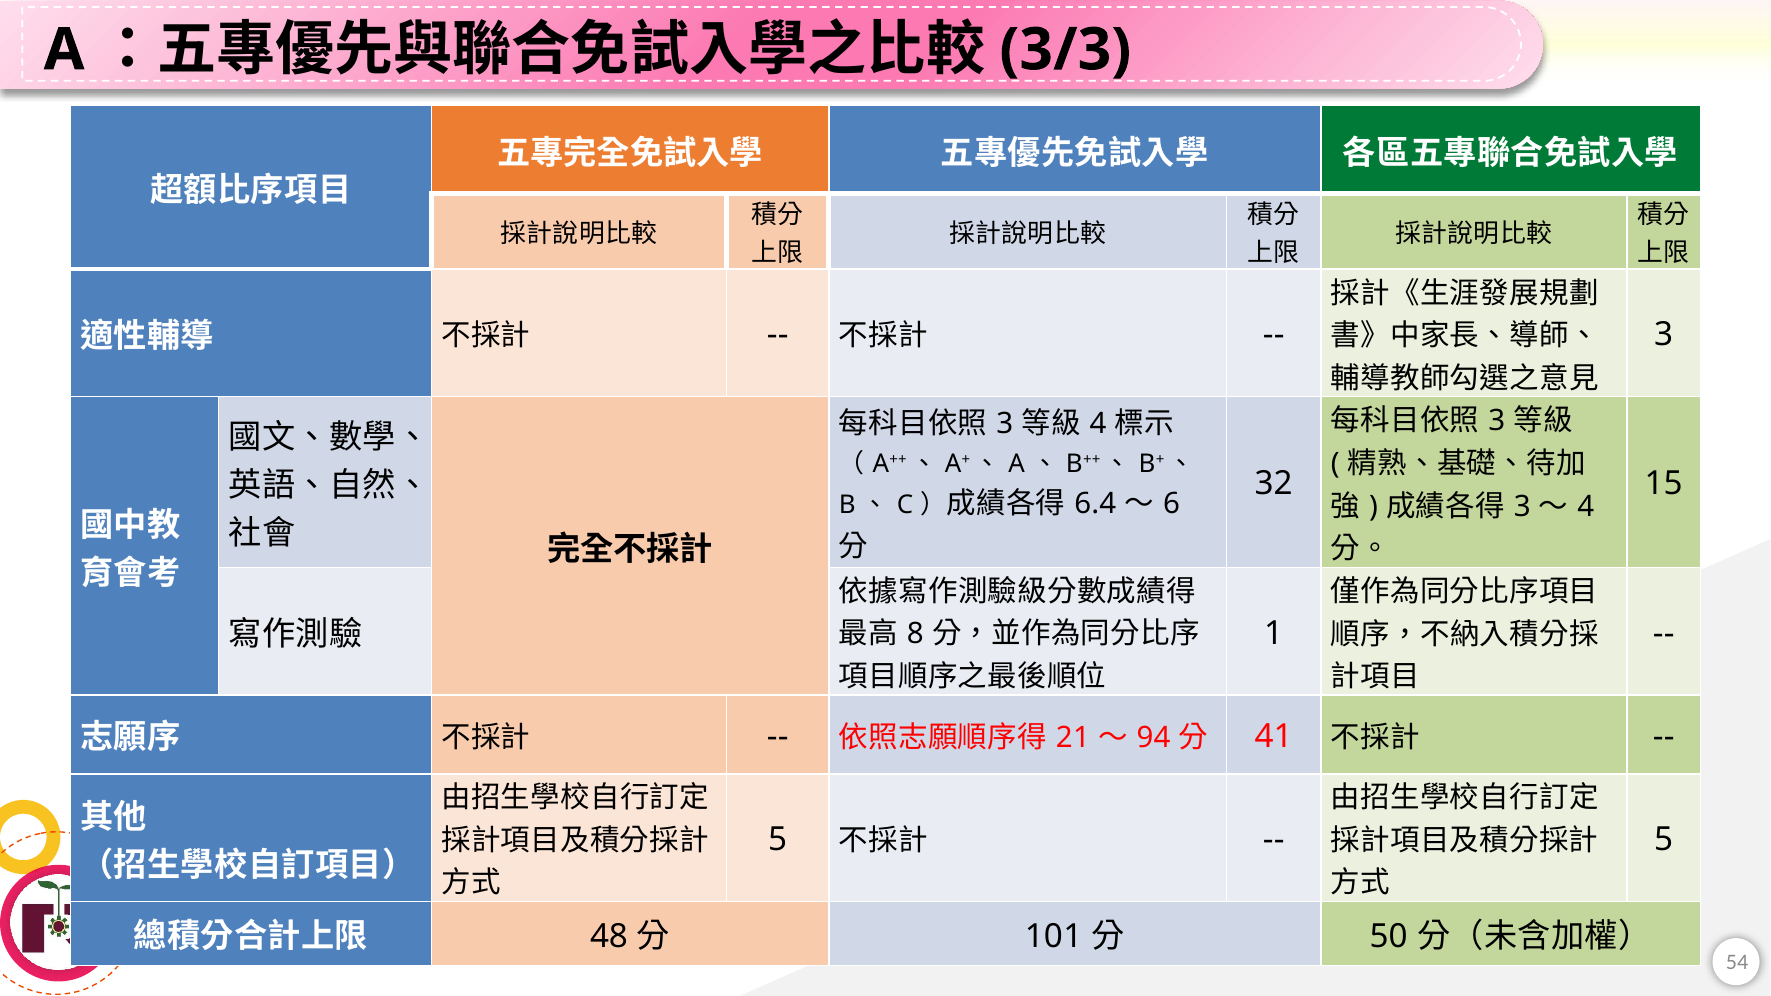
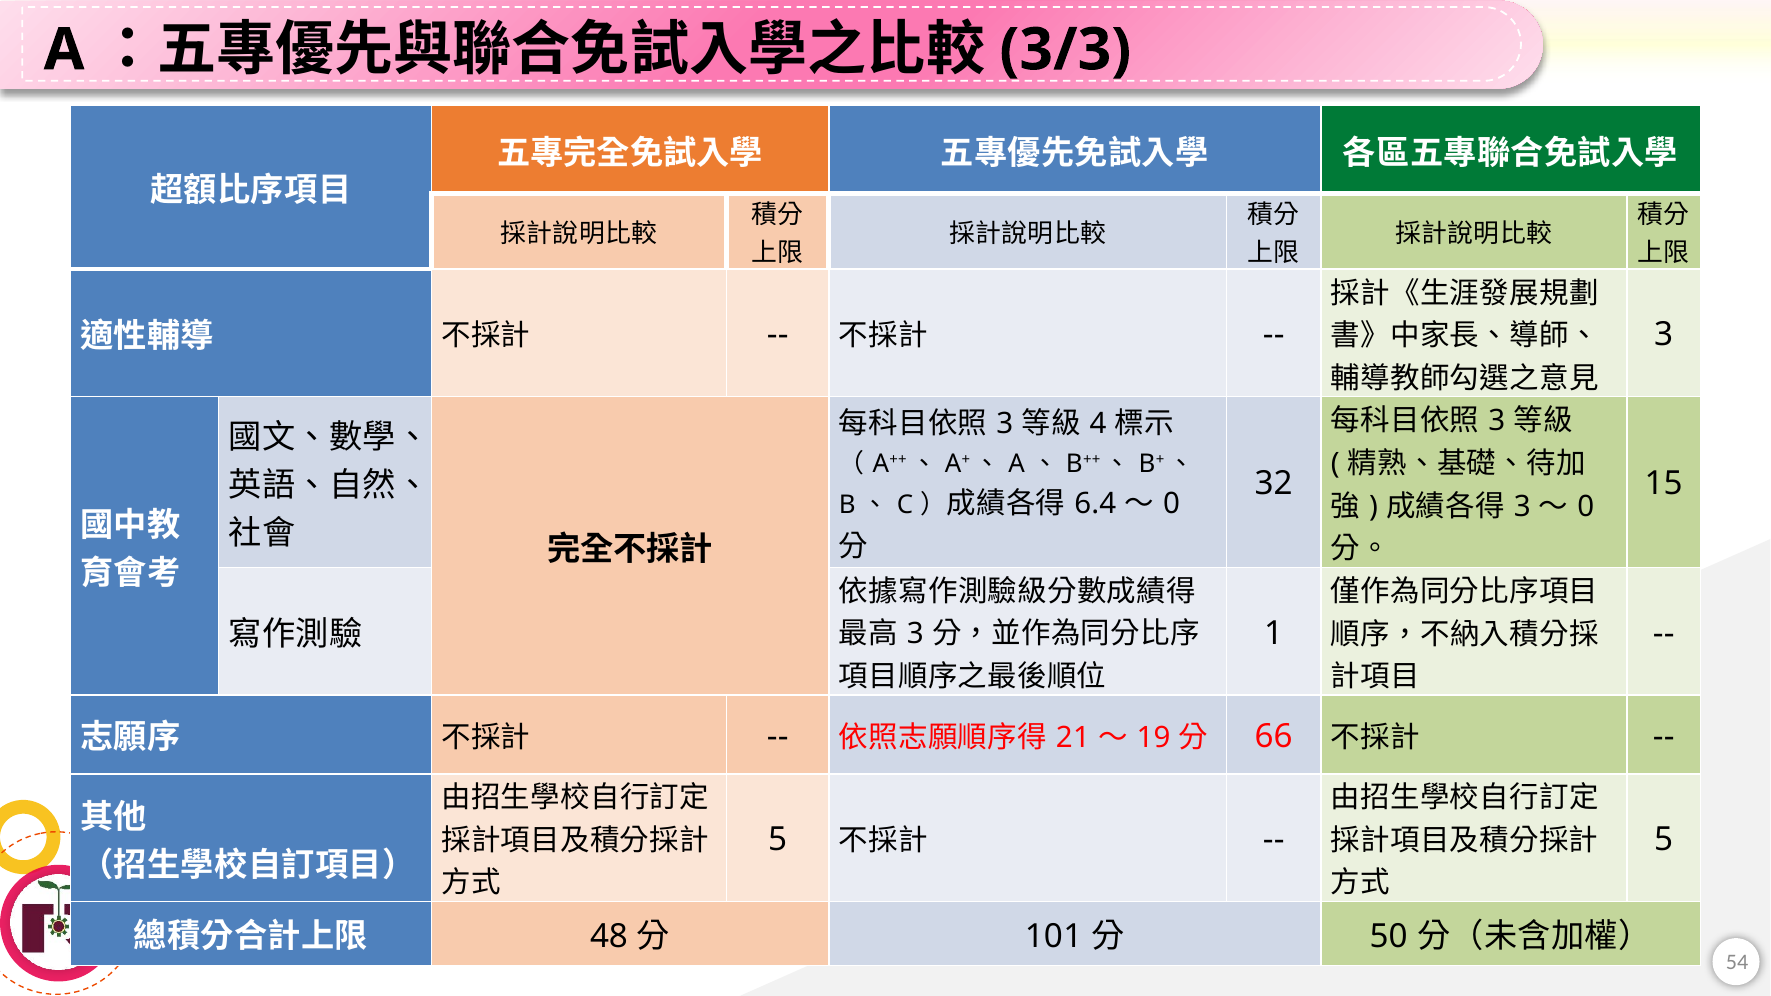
4: 4 -> 0 (1586, 507)
6: 6 -> 0 (1171, 504)
8: 8 -> 3 (915, 634)
94: 94 -> 19 (1153, 738)
41: 41 -> 66 (1274, 736)
